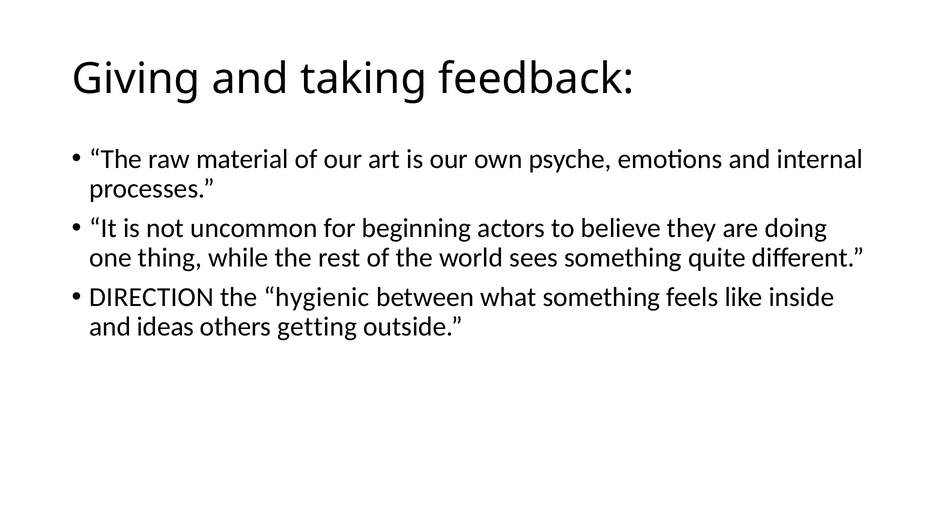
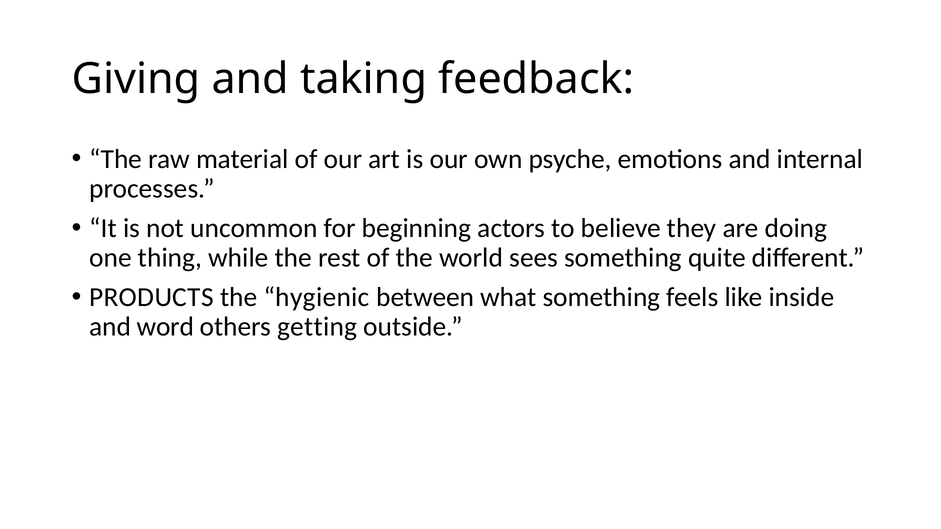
DIRECTION: DIRECTION -> PRODUCTS (152, 297)
ideas: ideas -> word (166, 327)
